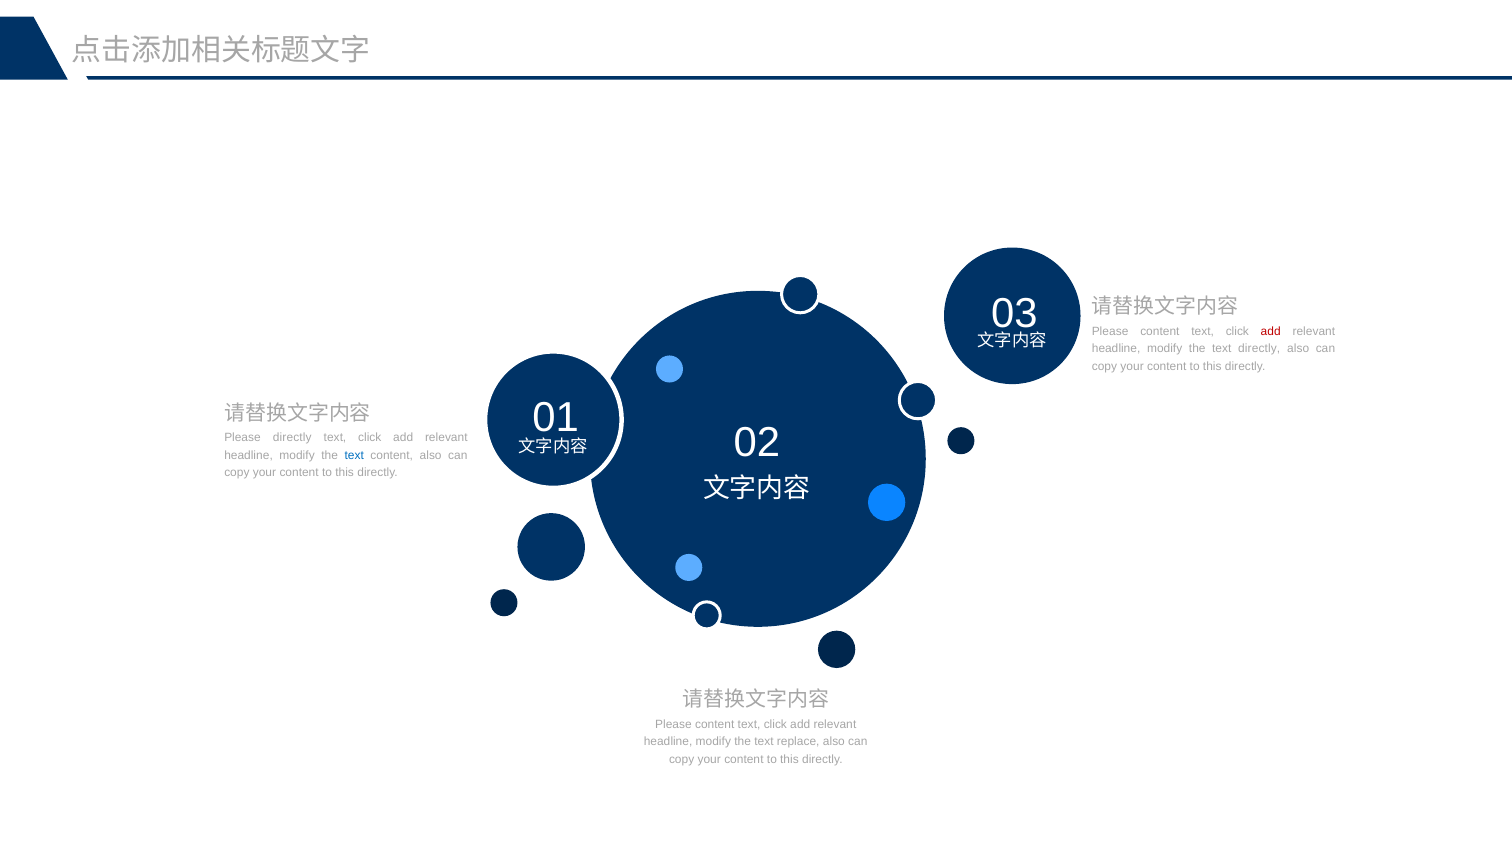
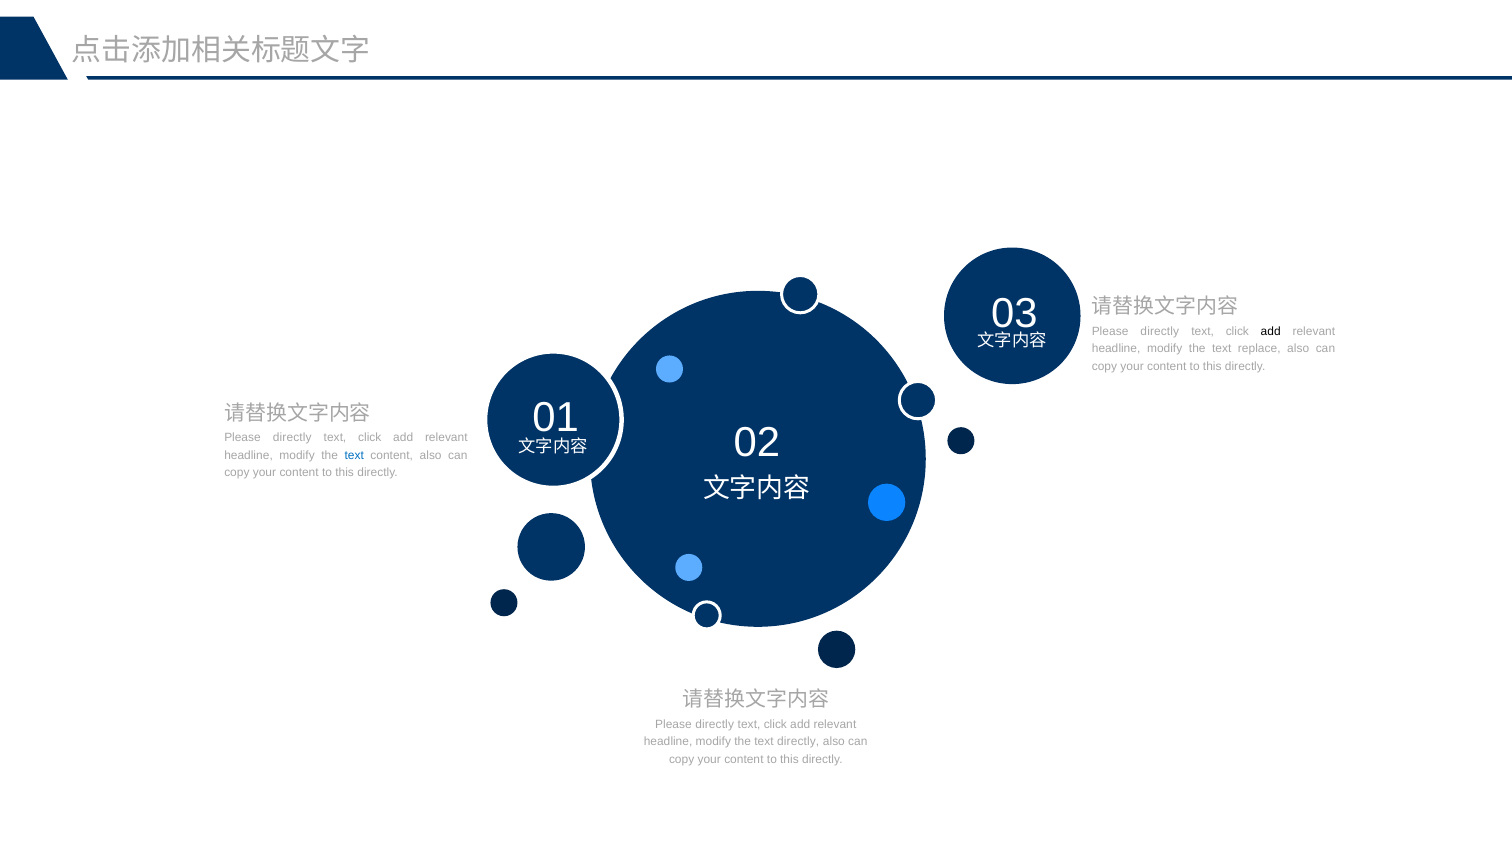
content: content -> directly (1160, 332)
add colour: red -> black (1271, 332)
text directly: directly -> replace (1259, 349)
content: content -> directly (715, 724)
text replace: replace -> directly (798, 742)
